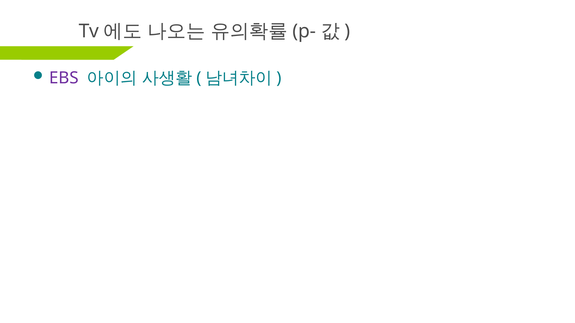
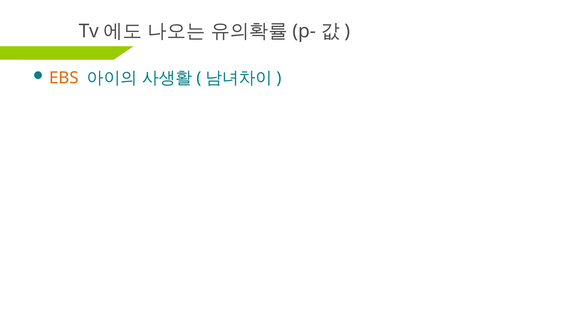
EBS colour: purple -> orange (64, 78)
